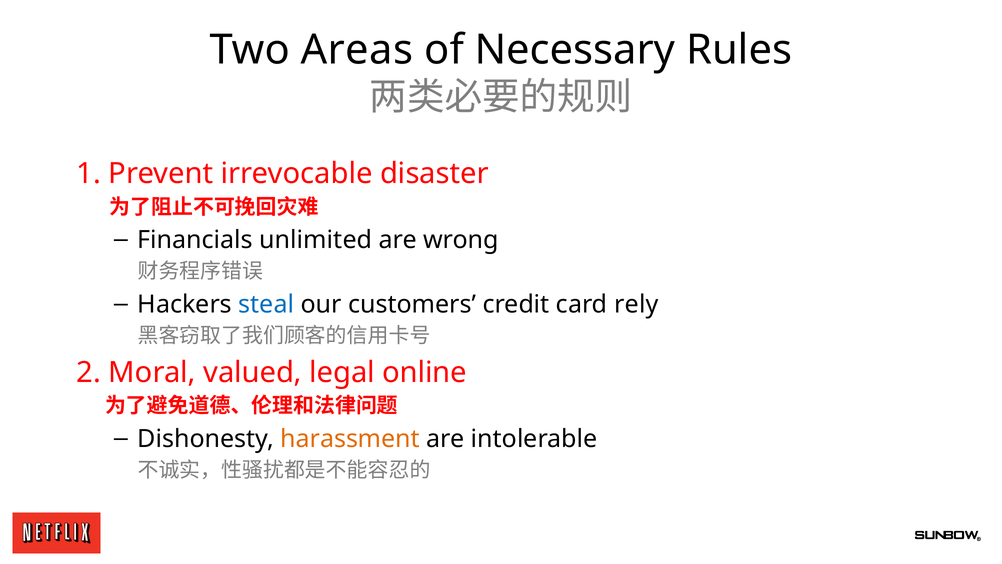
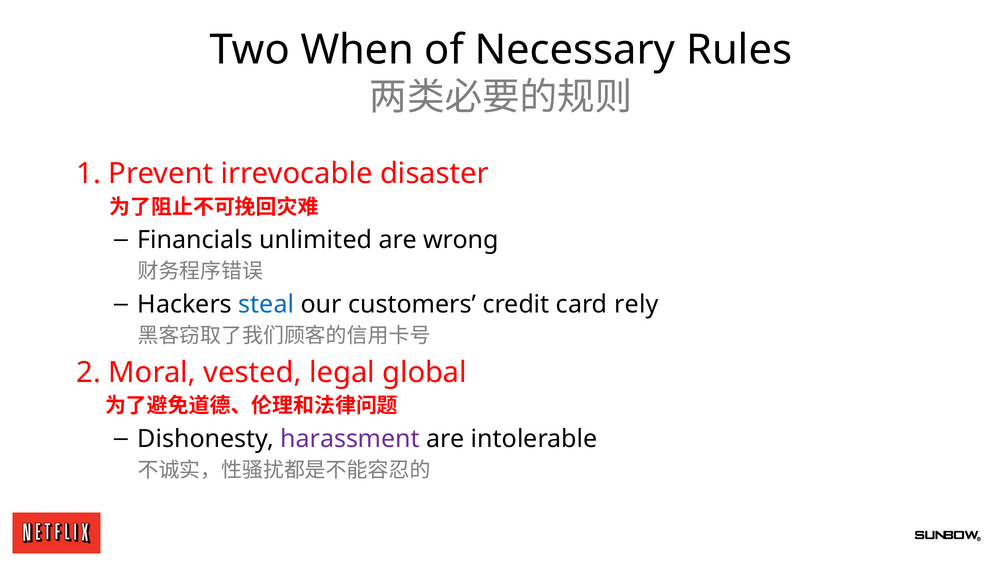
Areas: Areas -> When (357, 50)
valued: valued -> vested (252, 372)
online: online -> global (425, 372)
harassment colour: orange -> purple (350, 439)
